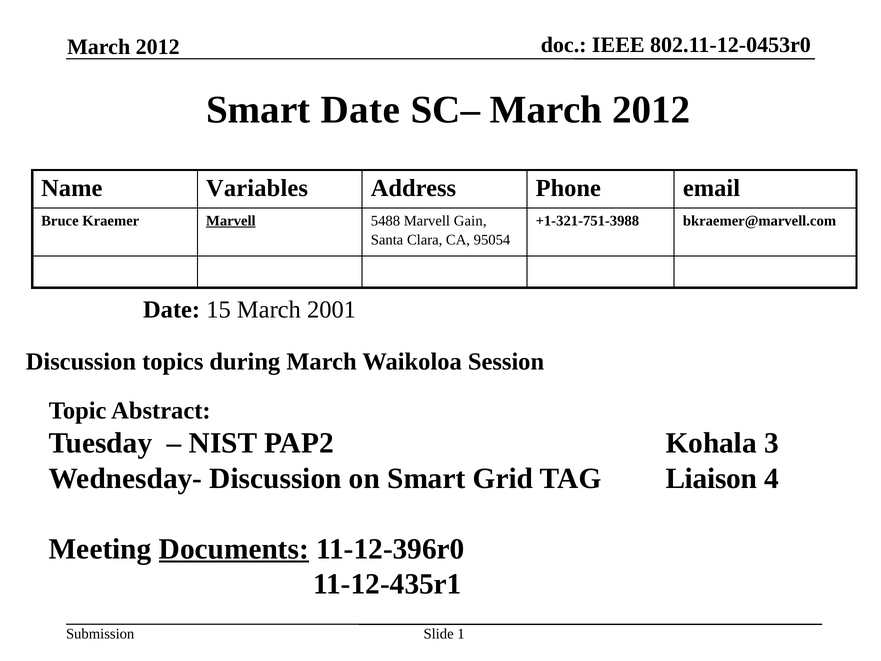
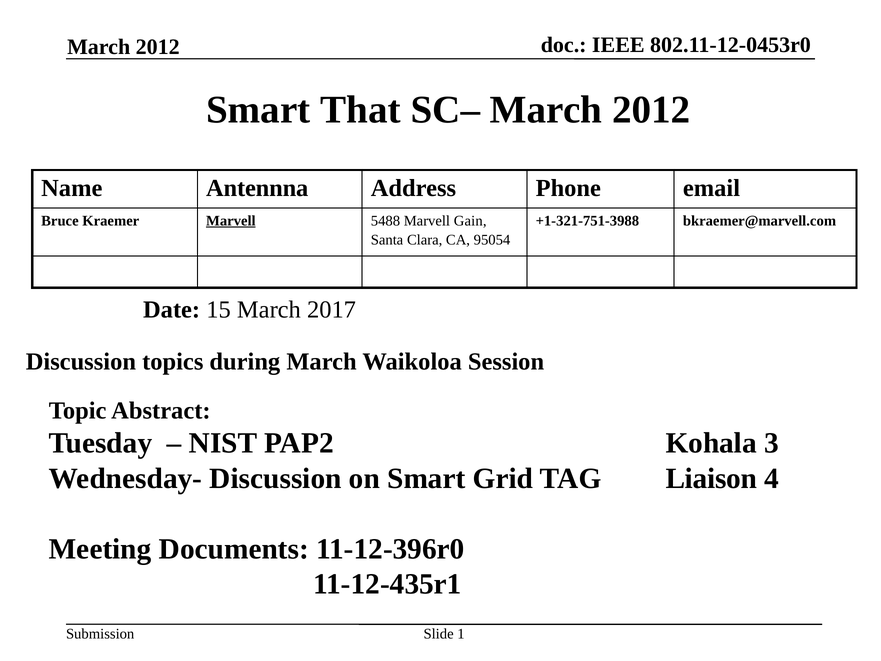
Smart Date: Date -> That (360, 110)
Variables: Variables -> Antennna (257, 188)
2001: 2001 -> 2017 (332, 309)
Documents underline: present -> none (234, 549)
